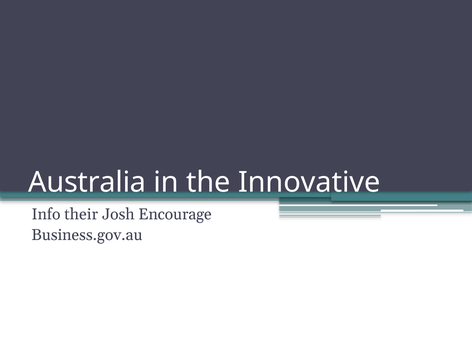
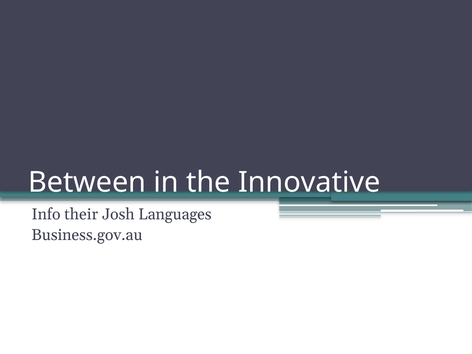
Australia: Australia -> Between (87, 182)
Encourage: Encourage -> Languages (175, 214)
